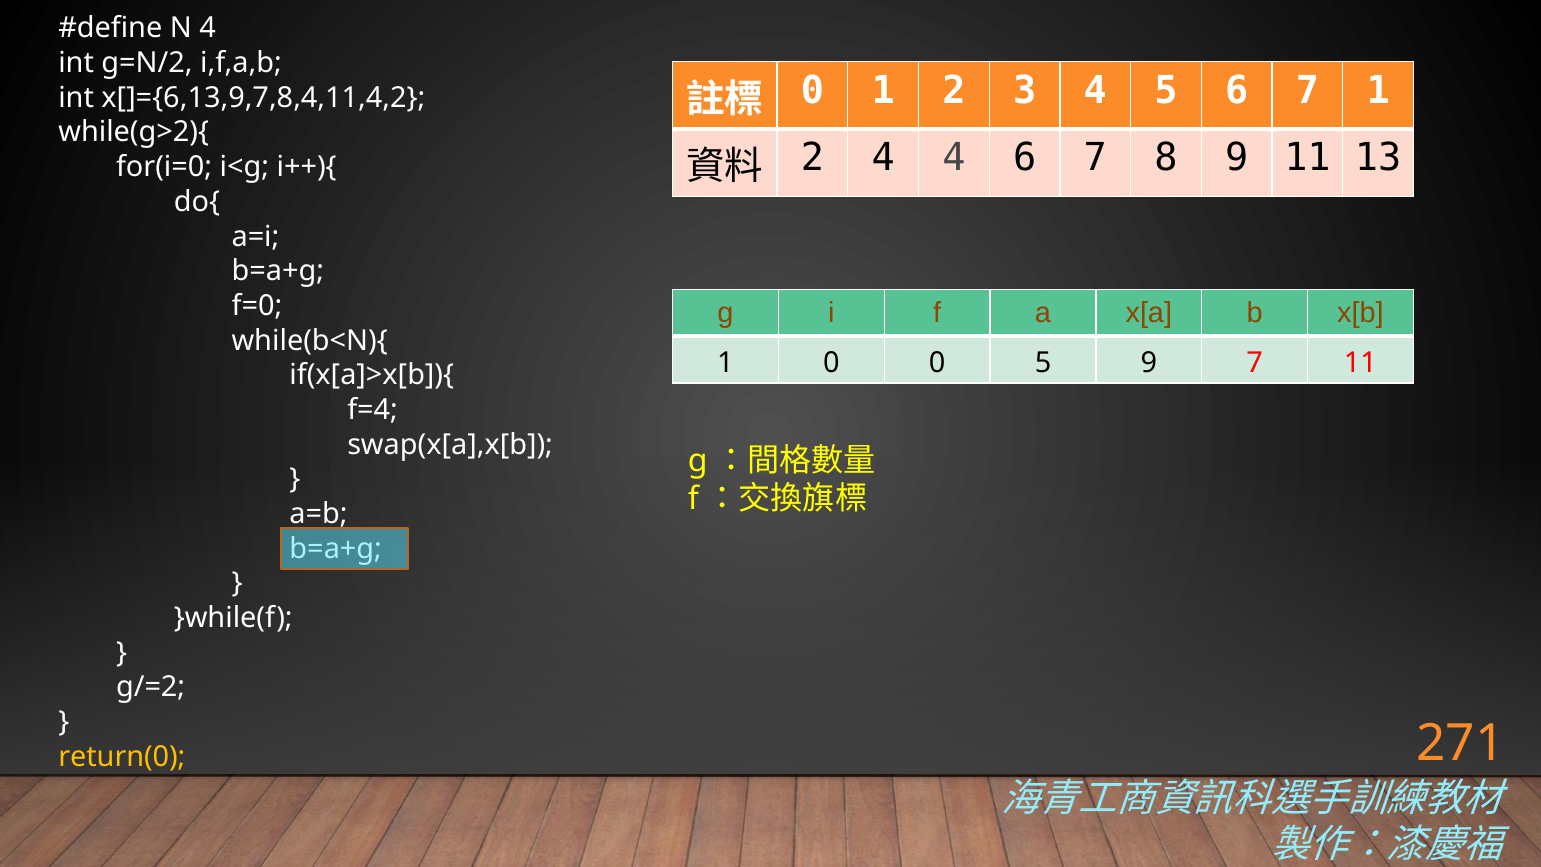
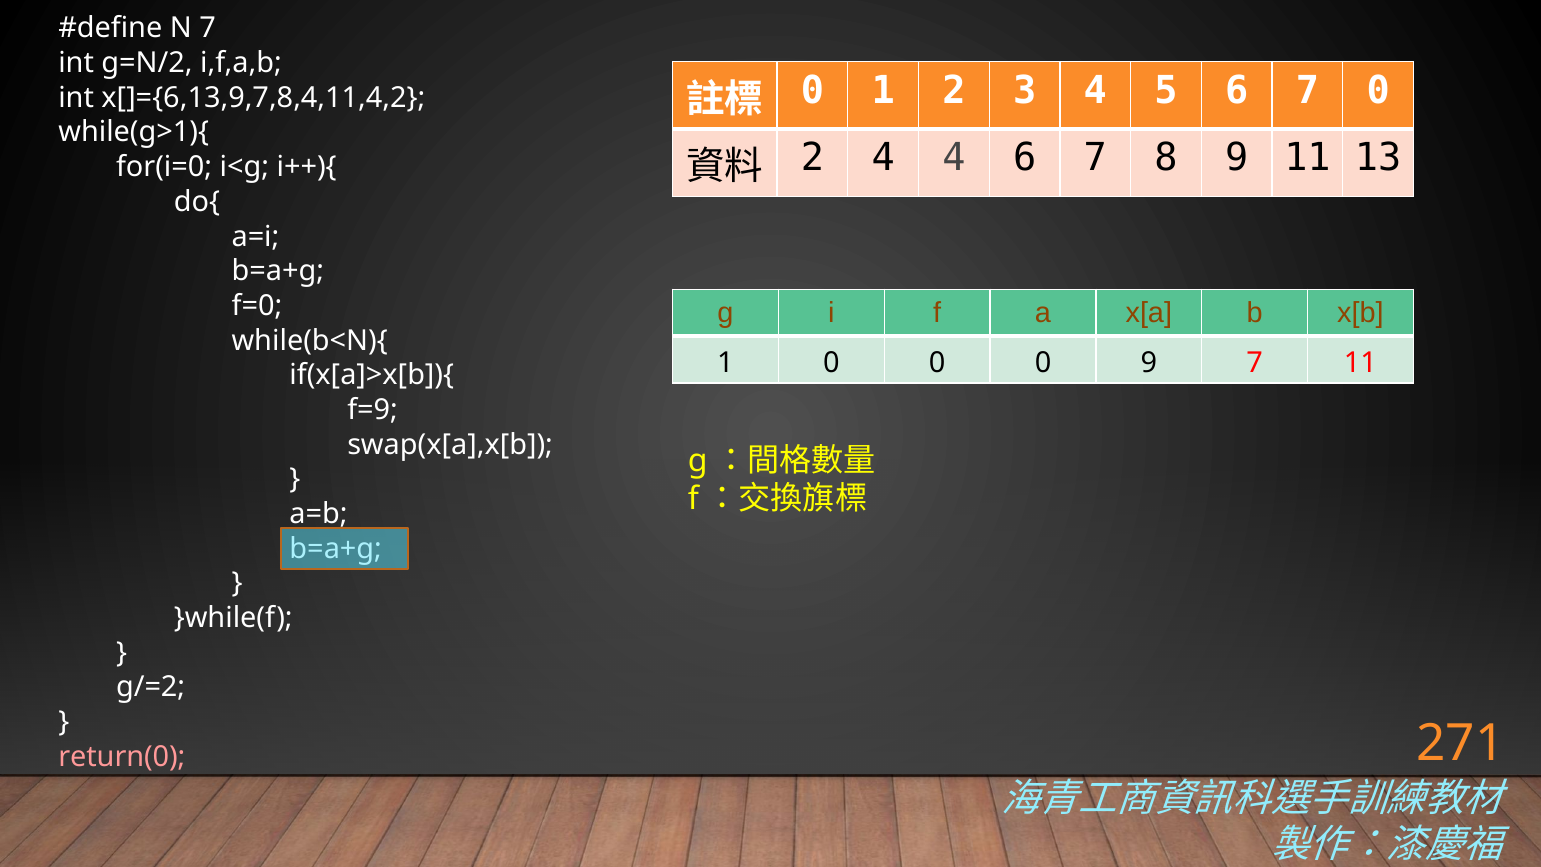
N 4: 4 -> 7 (208, 28)
7 1: 1 -> 0 (1378, 90)
while(g>2){: while(g>2){ -> while(g>1){ (134, 132)
0 0 5: 5 -> 0 (1043, 363)
f=4: f=4 -> f=9 (373, 410)
return(0 colour: yellow -> pink (122, 757)
